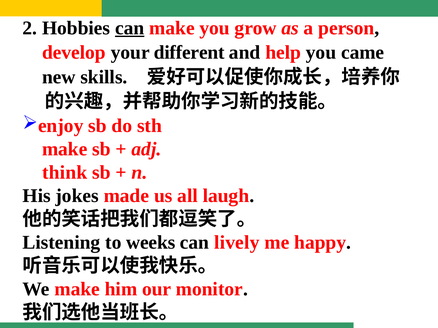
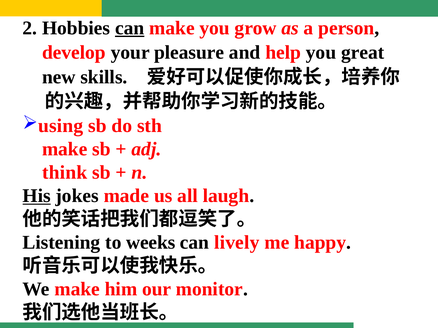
different: different -> pleasure (189, 53)
came: came -> great (363, 53)
enjoy: enjoy -> using (61, 126)
His underline: none -> present (37, 196)
